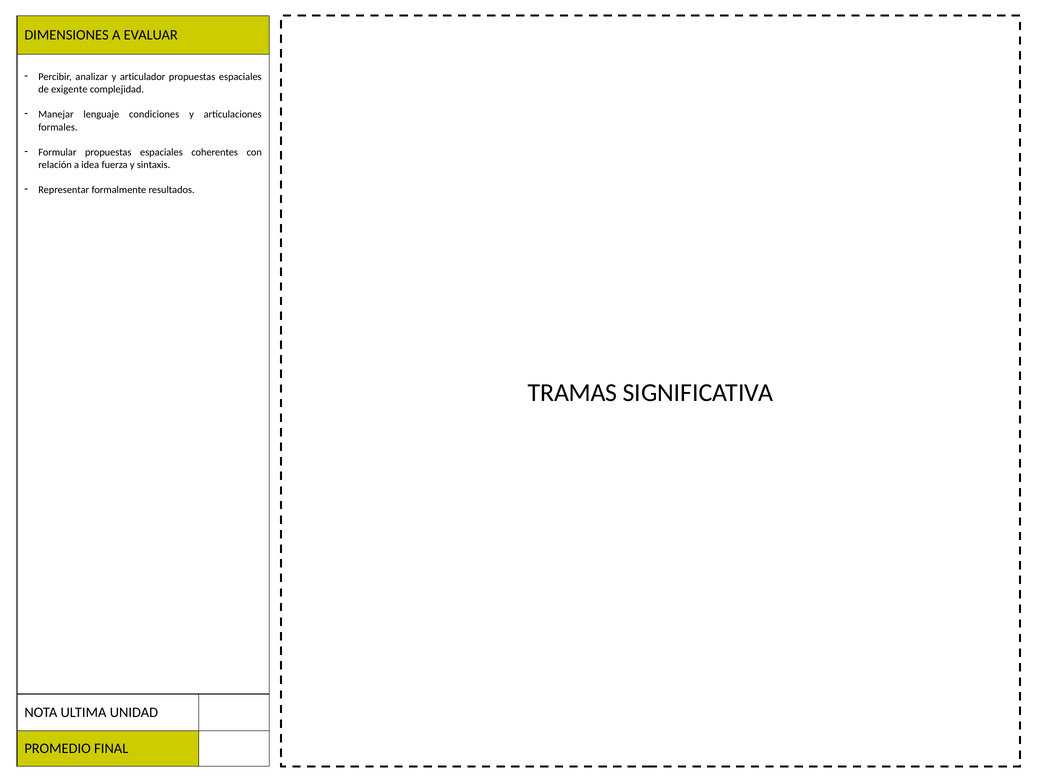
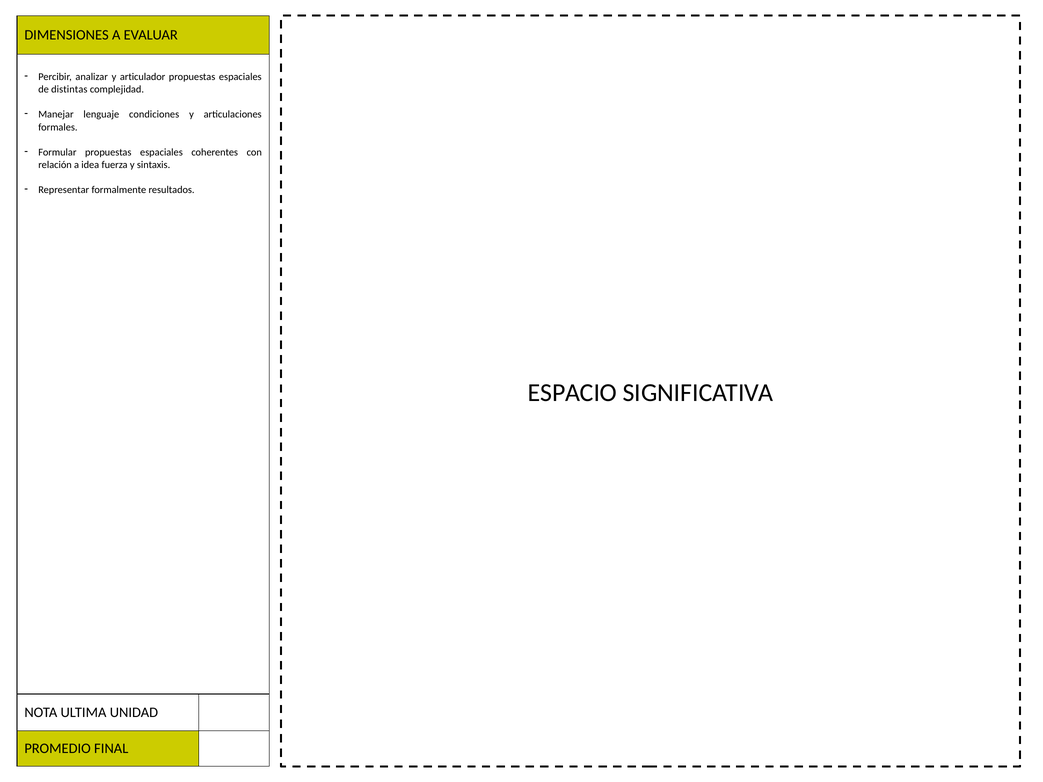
exigente: exigente -> distintas (69, 90)
TRAMAS: TRAMAS -> ESPACIO (572, 393)
